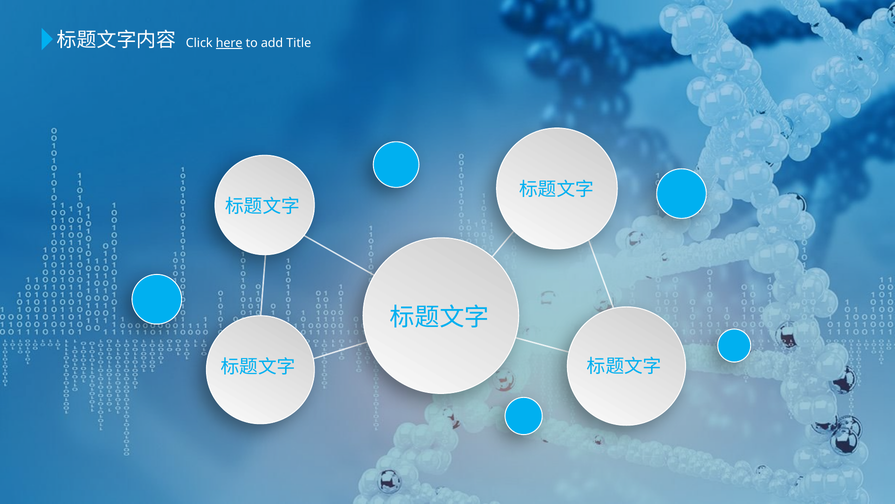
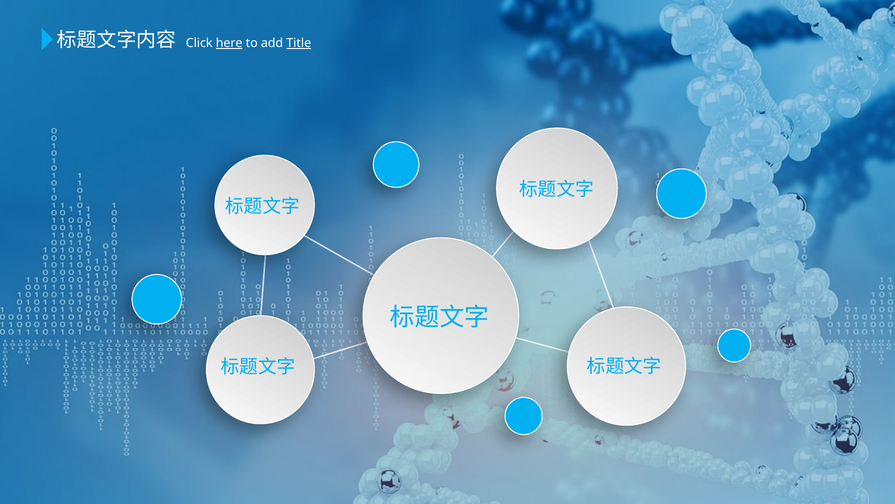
Title underline: none -> present (299, 43)
